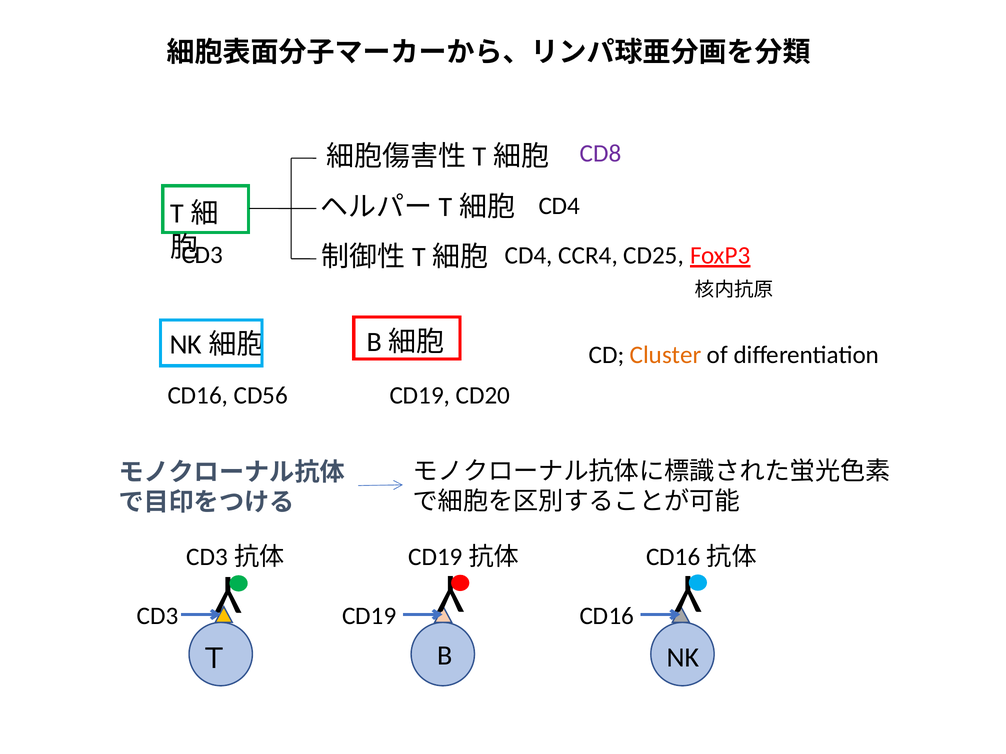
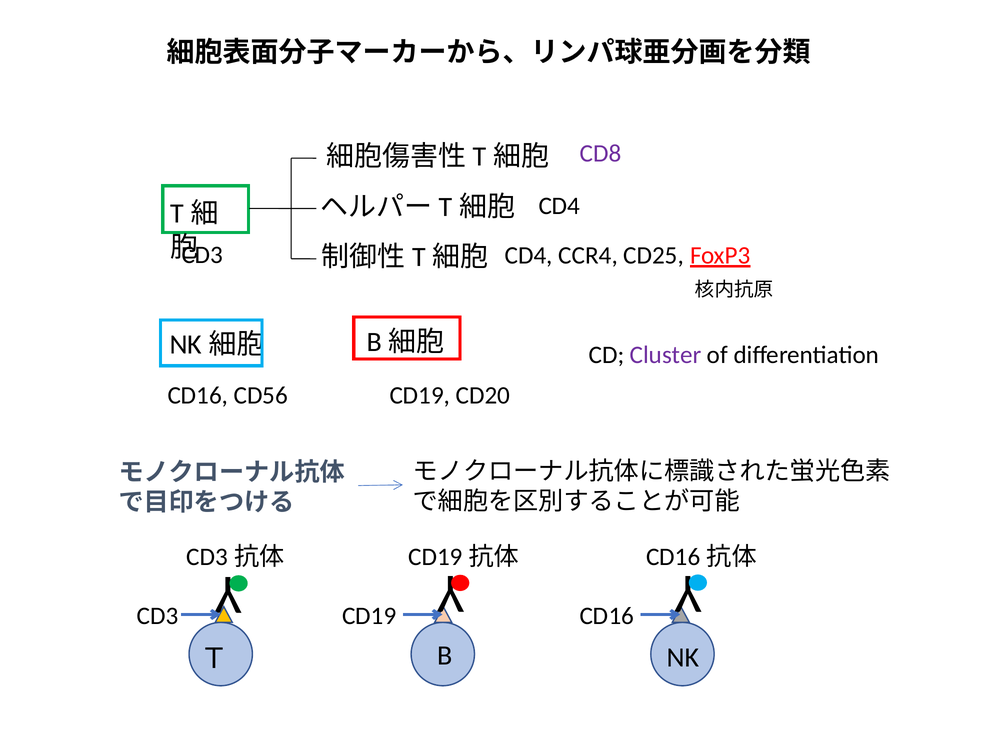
Cluster colour: orange -> purple (666, 355)
